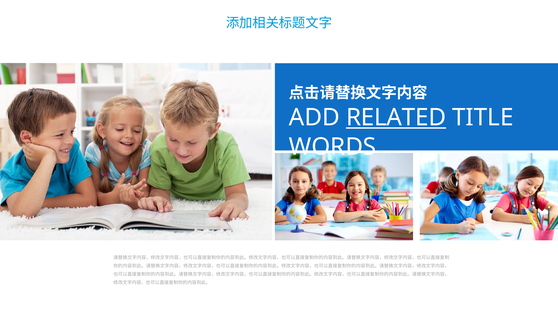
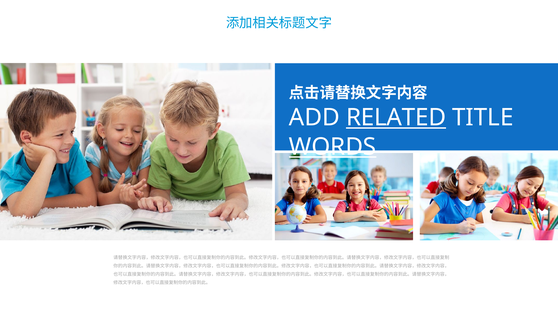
WORDS underline: none -> present (333, 147)
